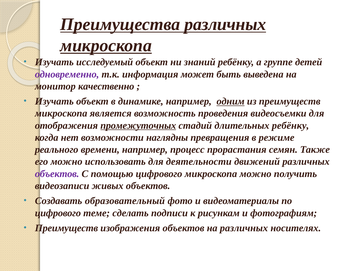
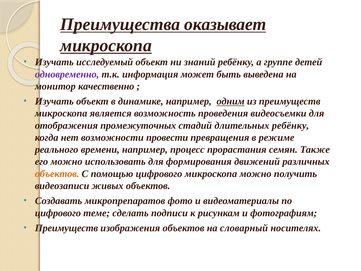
Преимущества различных: различных -> оказывает (225, 24)
промежуточных underline: present -> none (138, 125)
наглядны: наглядны -> провести (167, 137)
деятельности: деятельности -> формирования (199, 162)
объектов colour: purple -> orange (57, 174)
образовательный: образовательный -> микропрепаратов (125, 201)
на различных: различных -> словарный (244, 228)
